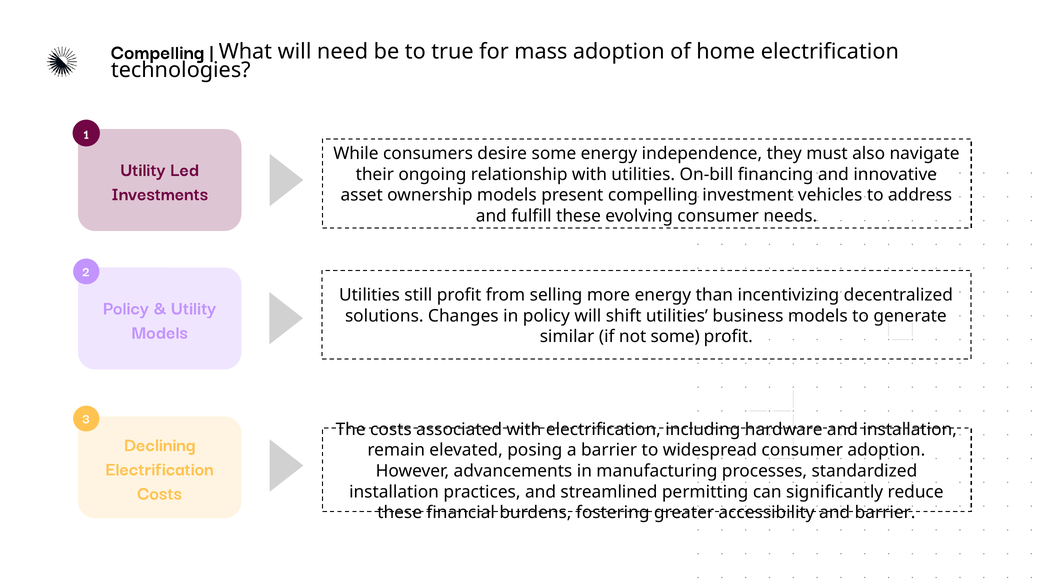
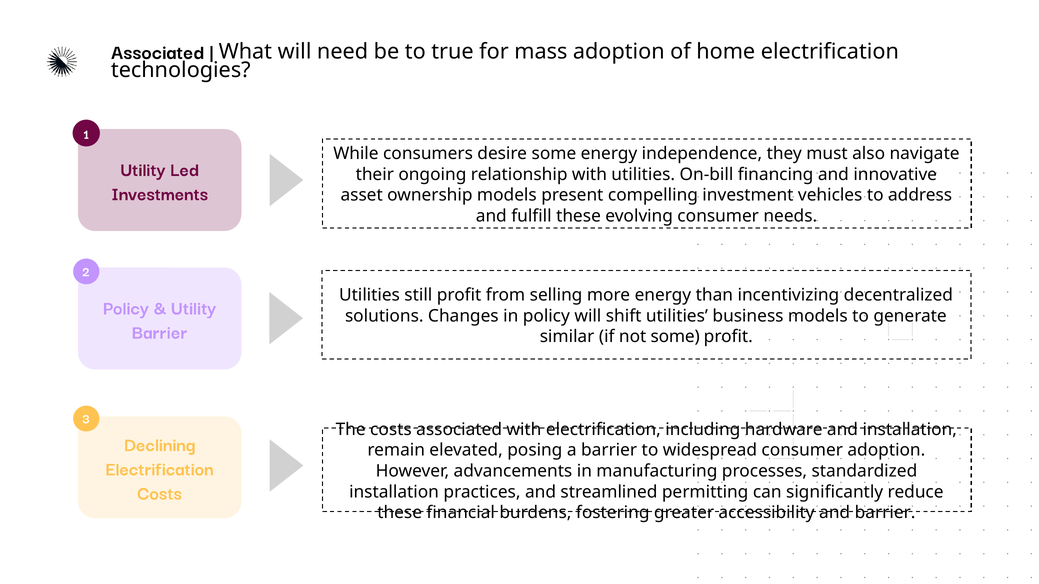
Compelling: Compelling -> Associated (158, 52)
Models: Models -> Barrier (160, 332)
